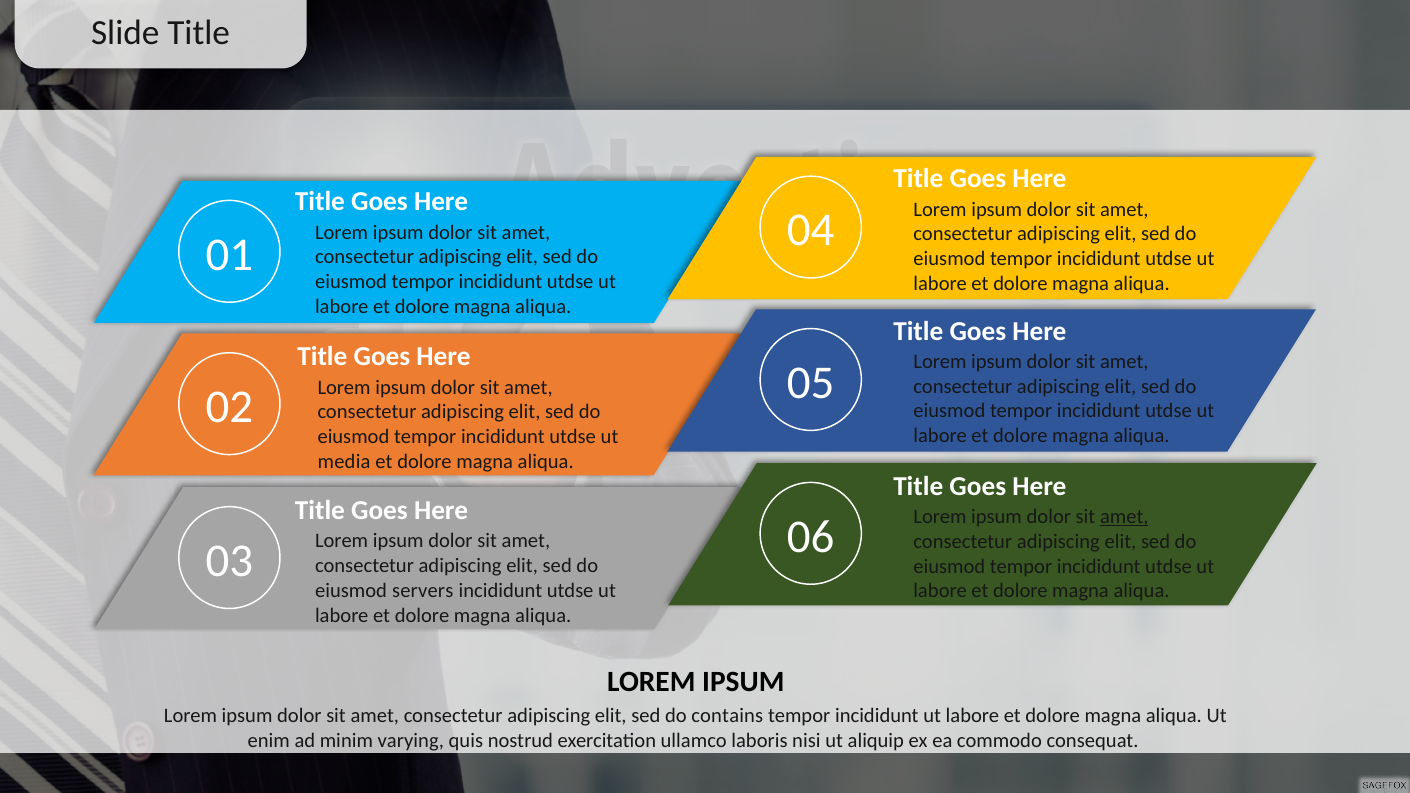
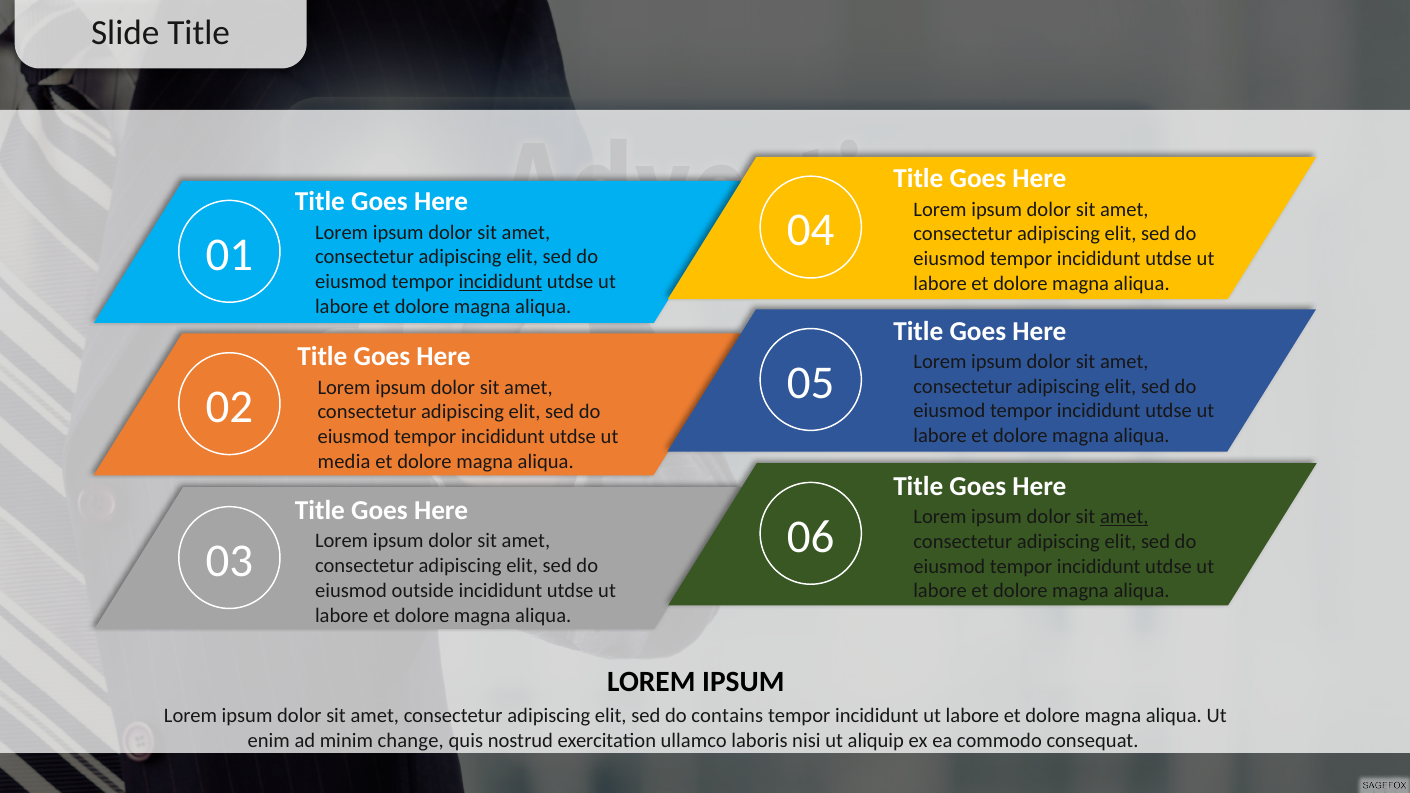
incididunt underline: none -> present (500, 282)
servers: servers -> outside (423, 591)
varying: varying -> change (411, 740)
